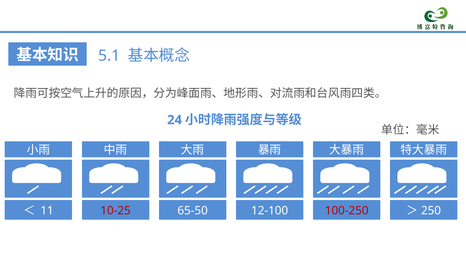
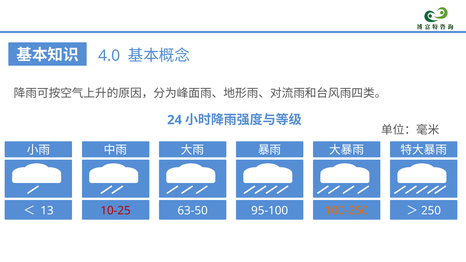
5.1: 5.1 -> 4.0 (109, 56)
11: 11 -> 13 (47, 211)
65-50: 65-50 -> 63-50 (193, 211)
12-100: 12-100 -> 95-100 (270, 211)
100-250 colour: red -> orange (347, 211)
